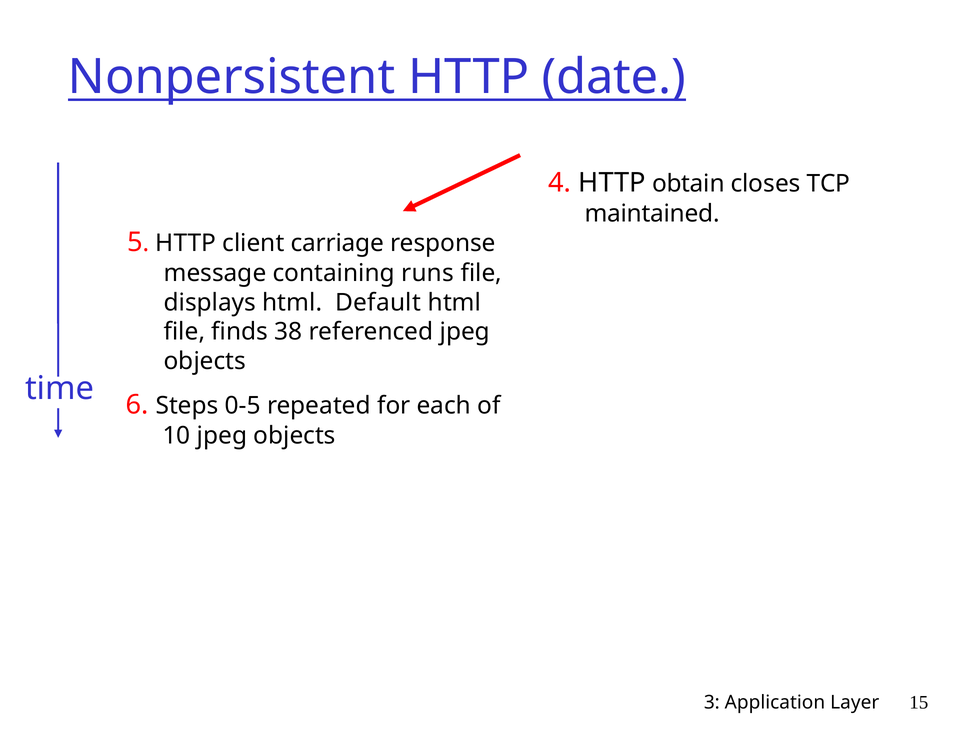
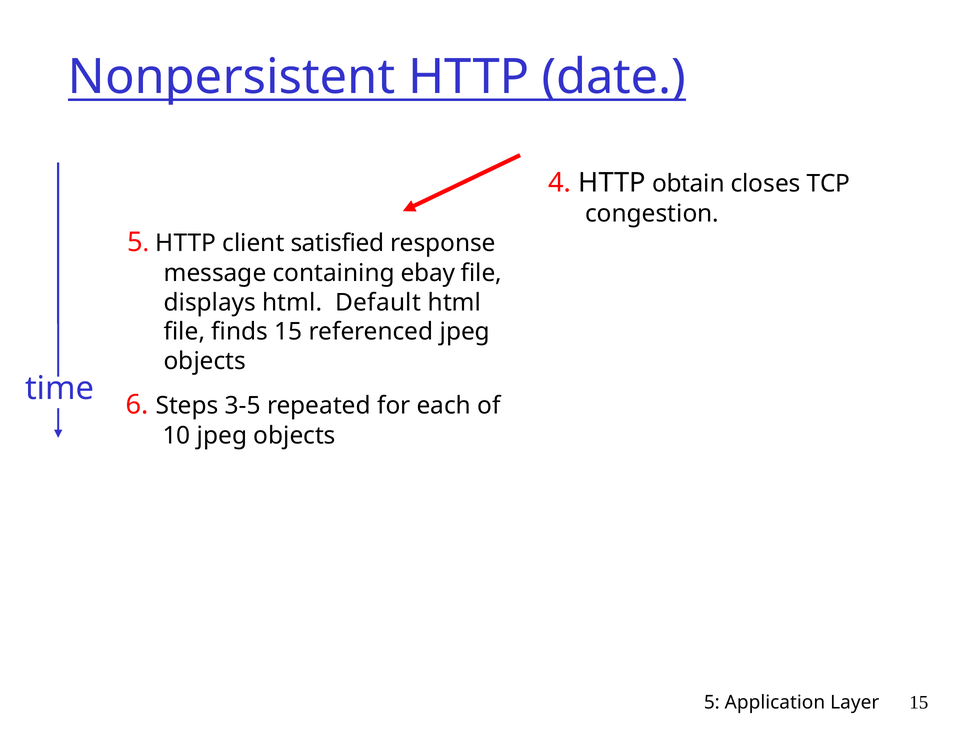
maintained: maintained -> congestion (652, 214)
carriage: carriage -> satisfied (337, 243)
runs: runs -> ebay (428, 273)
finds 38: 38 -> 15 (288, 332)
0-5: 0-5 -> 3-5 (243, 406)
3: 3 -> 5 (712, 703)
